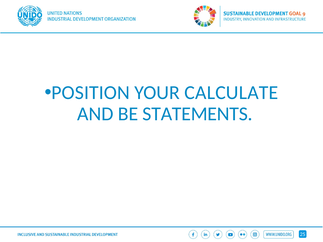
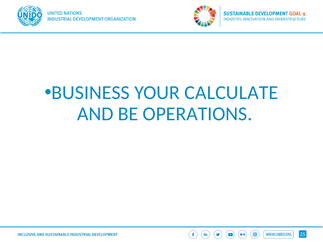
POSITION: POSITION -> BUSINESS (91, 93)
STATEMENTS: STATEMENTS -> OPERATIONS (197, 114)
